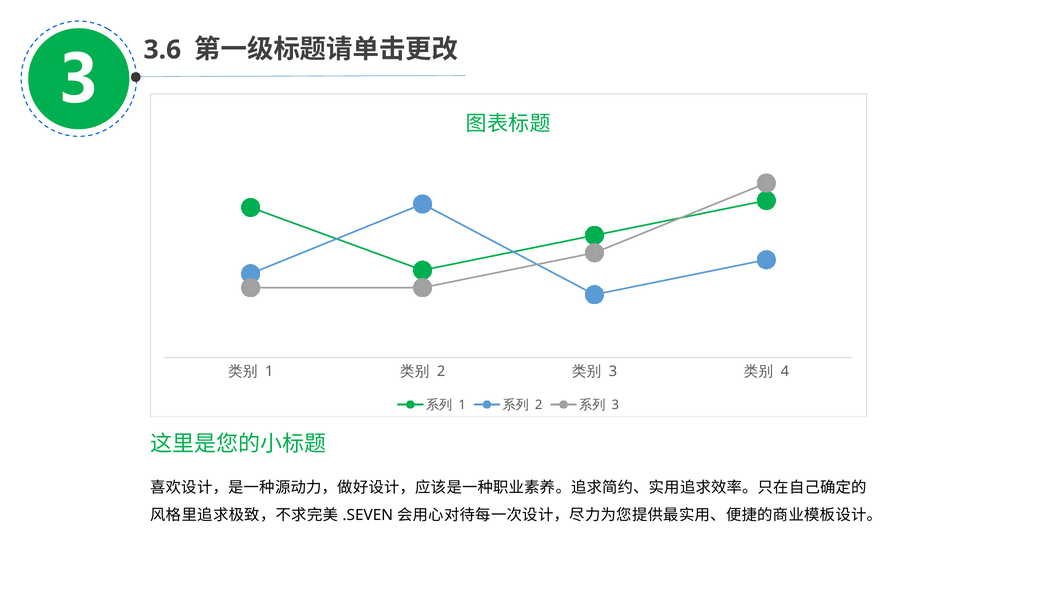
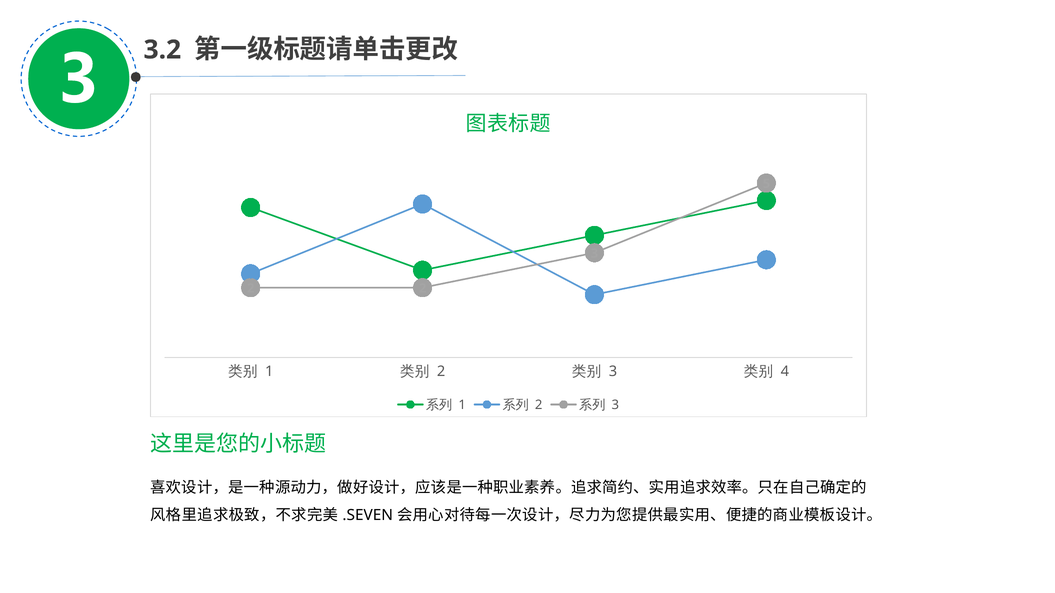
3.6: 3.6 -> 3.2 (162, 50)
